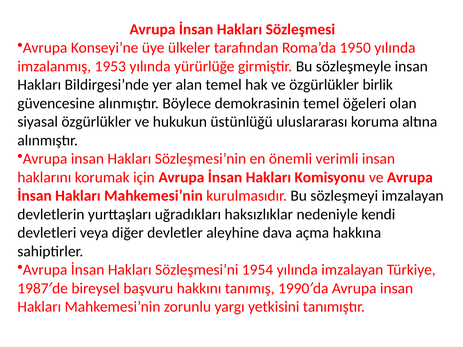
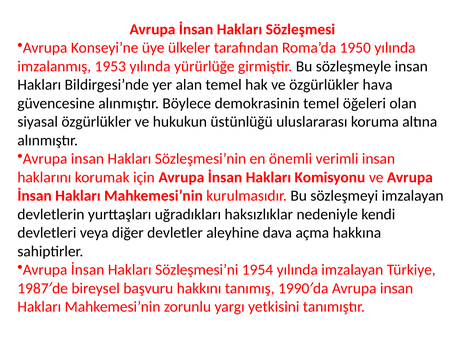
birlik: birlik -> hava (378, 85)
